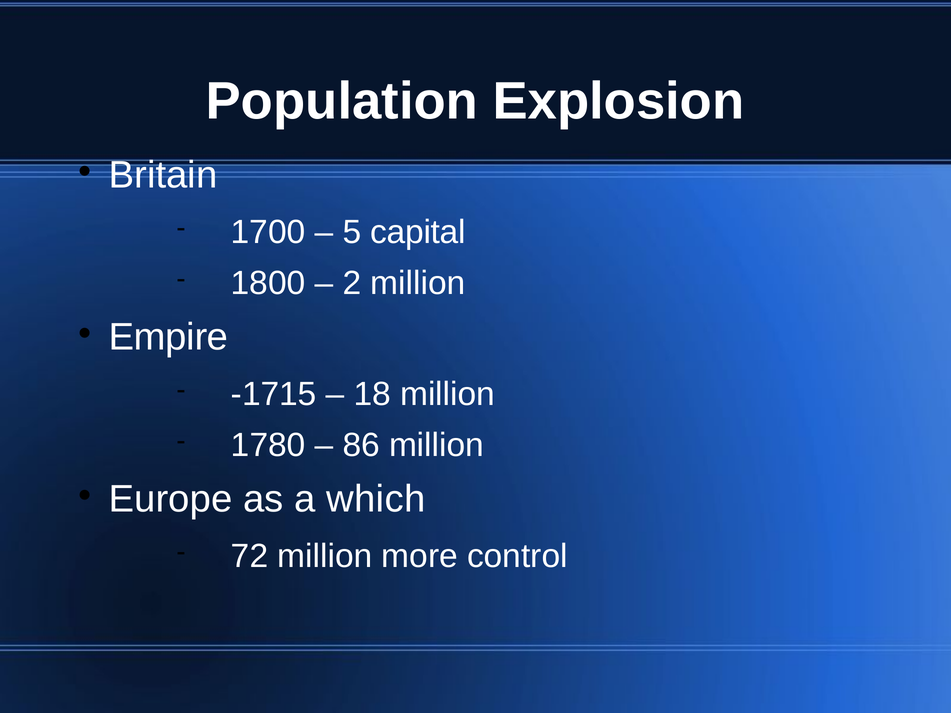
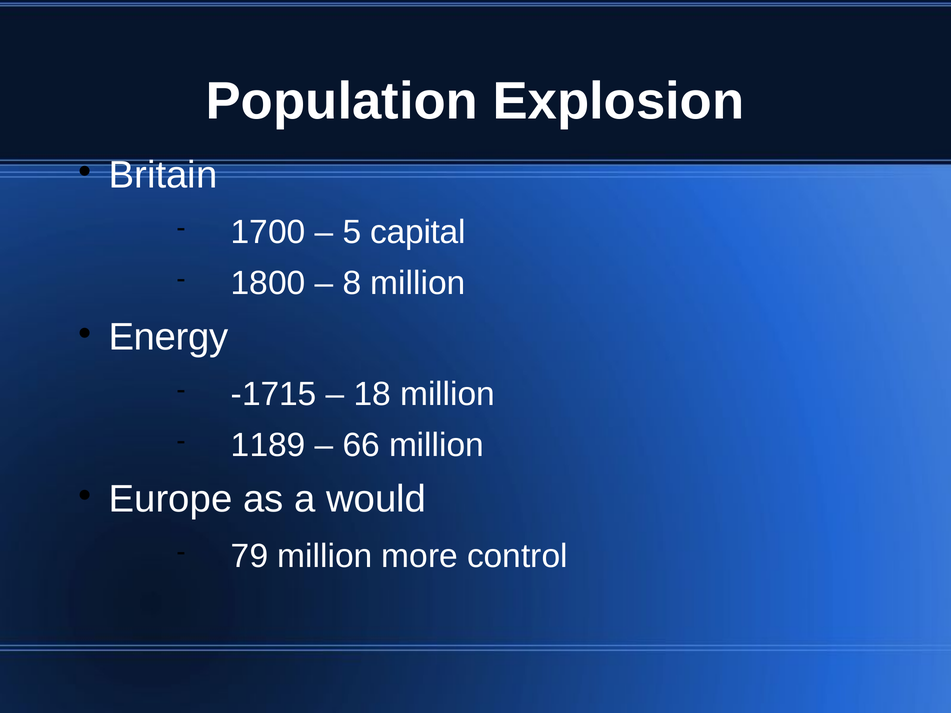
2: 2 -> 8 (352, 283)
Empire: Empire -> Energy (169, 337)
1780: 1780 -> 1189 (268, 445)
86: 86 -> 66 (361, 445)
which: which -> would (376, 499)
72: 72 -> 79 (250, 556)
